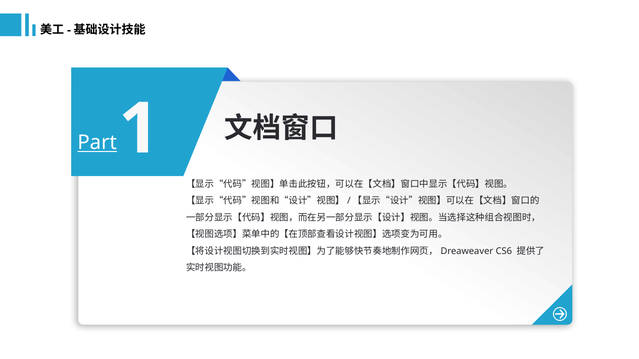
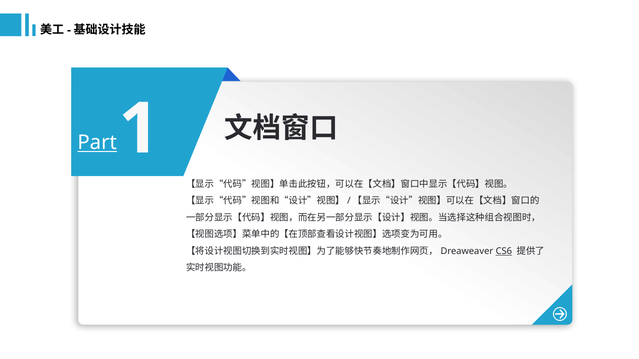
CS6 underline: none -> present (504, 251)
